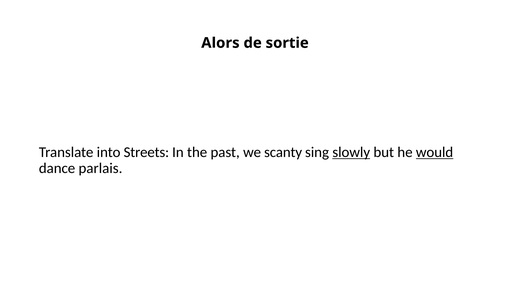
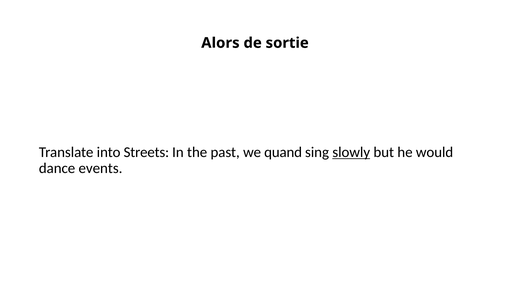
scanty: scanty -> quand (283, 152)
would underline: present -> none (435, 152)
parlais: parlais -> events (101, 168)
